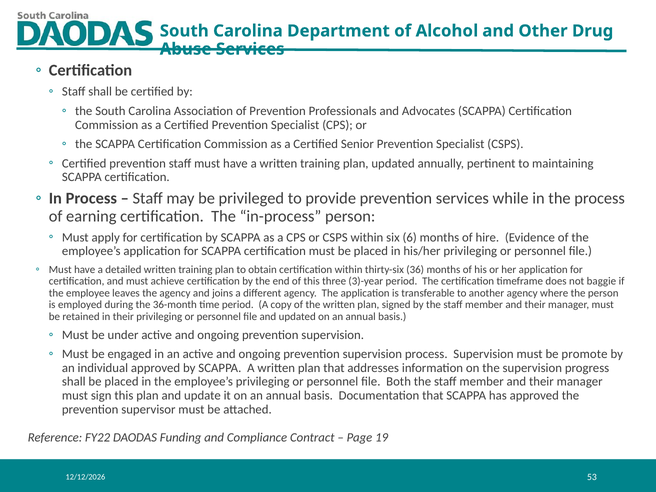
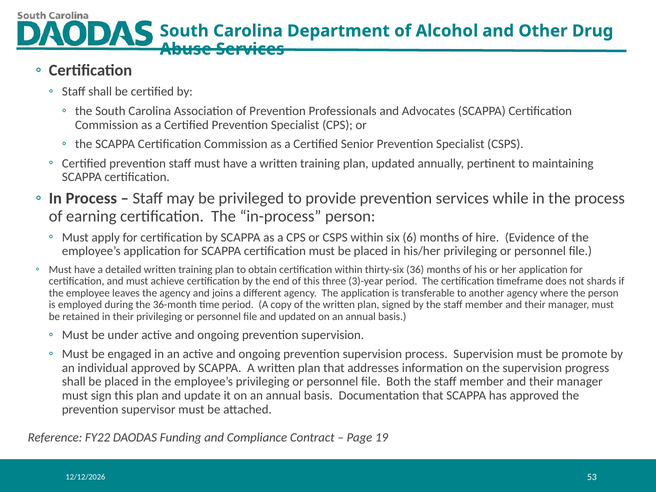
baggie: baggie -> shards (601, 281)
